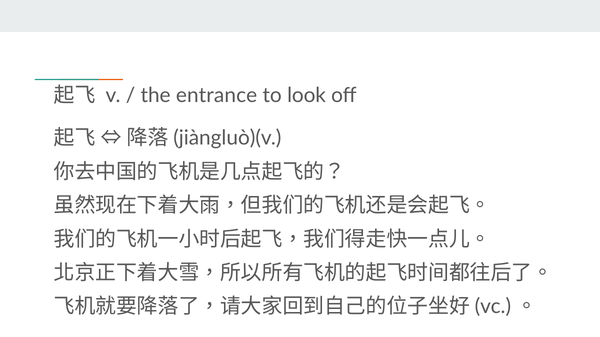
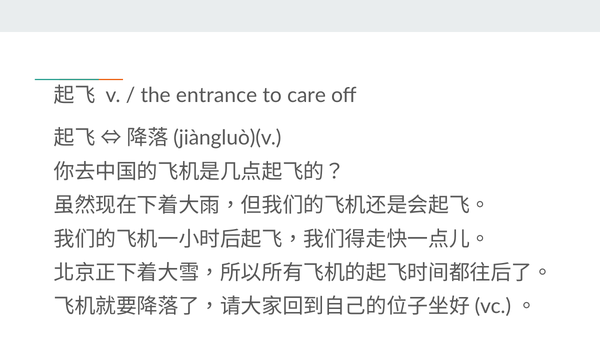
look: look -> care (307, 95)
